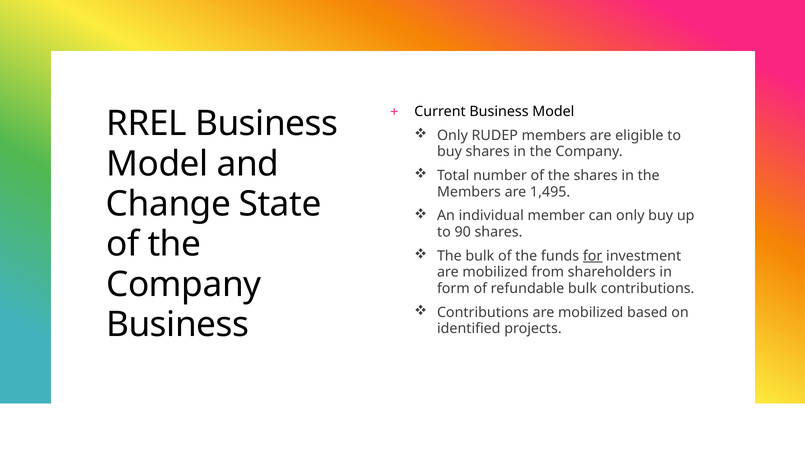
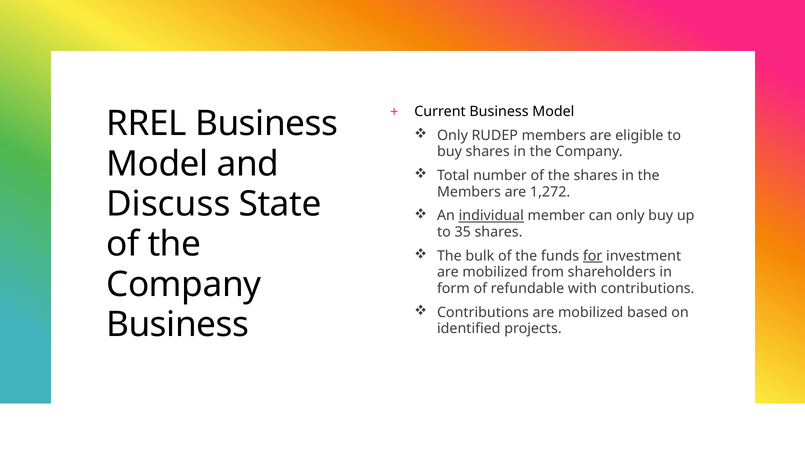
1,495: 1,495 -> 1,272 (550, 192)
Change: Change -> Discuss (168, 204)
individual underline: none -> present (491, 216)
90: 90 -> 35 (463, 232)
refundable bulk: bulk -> with (583, 288)
